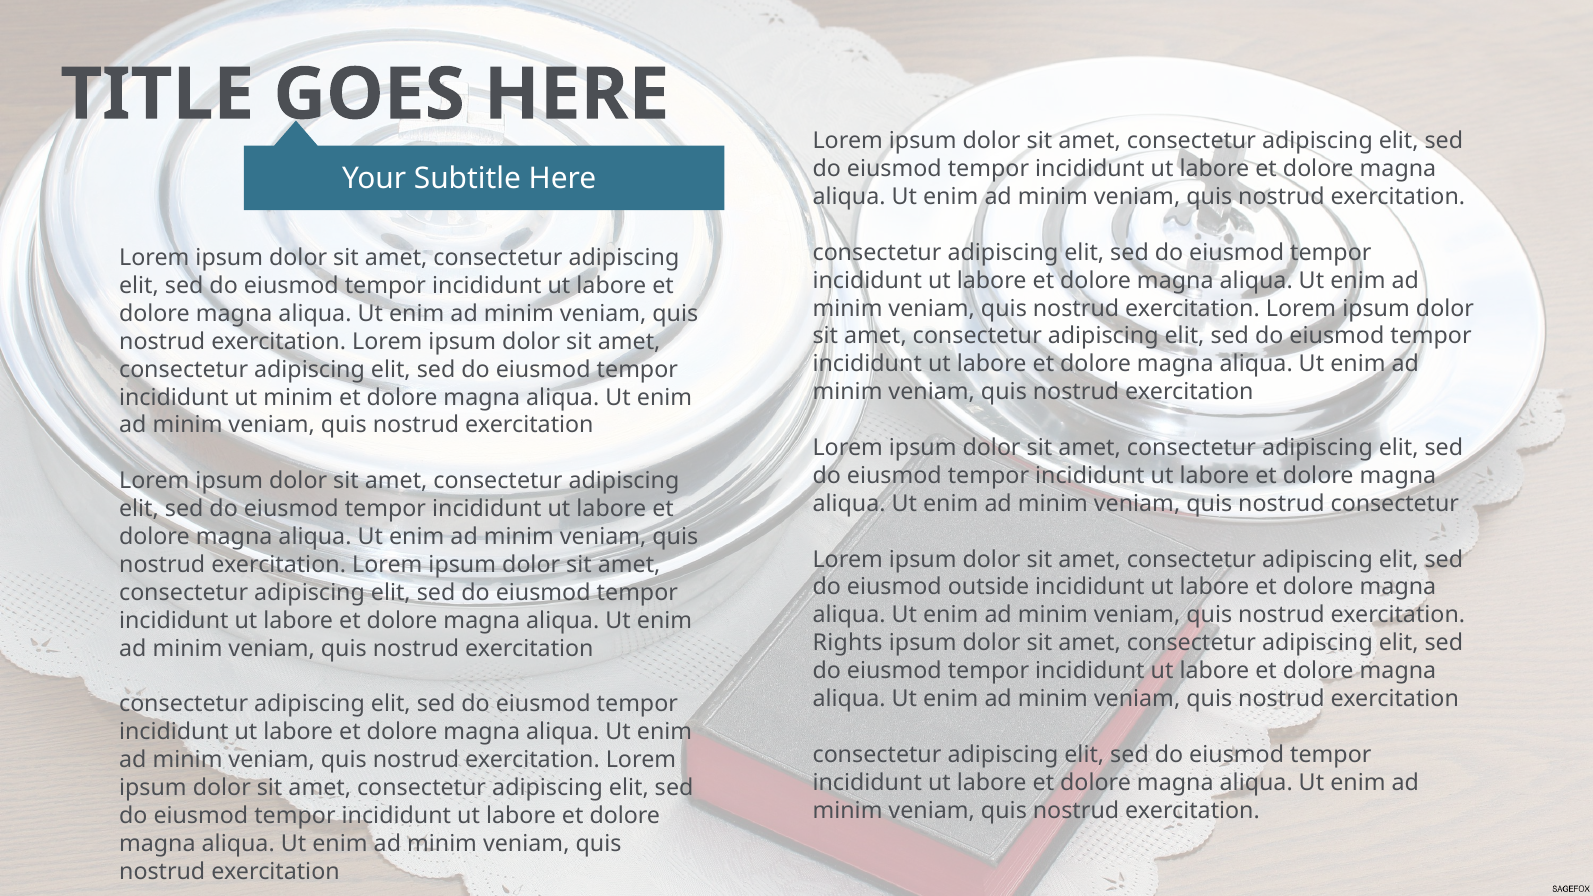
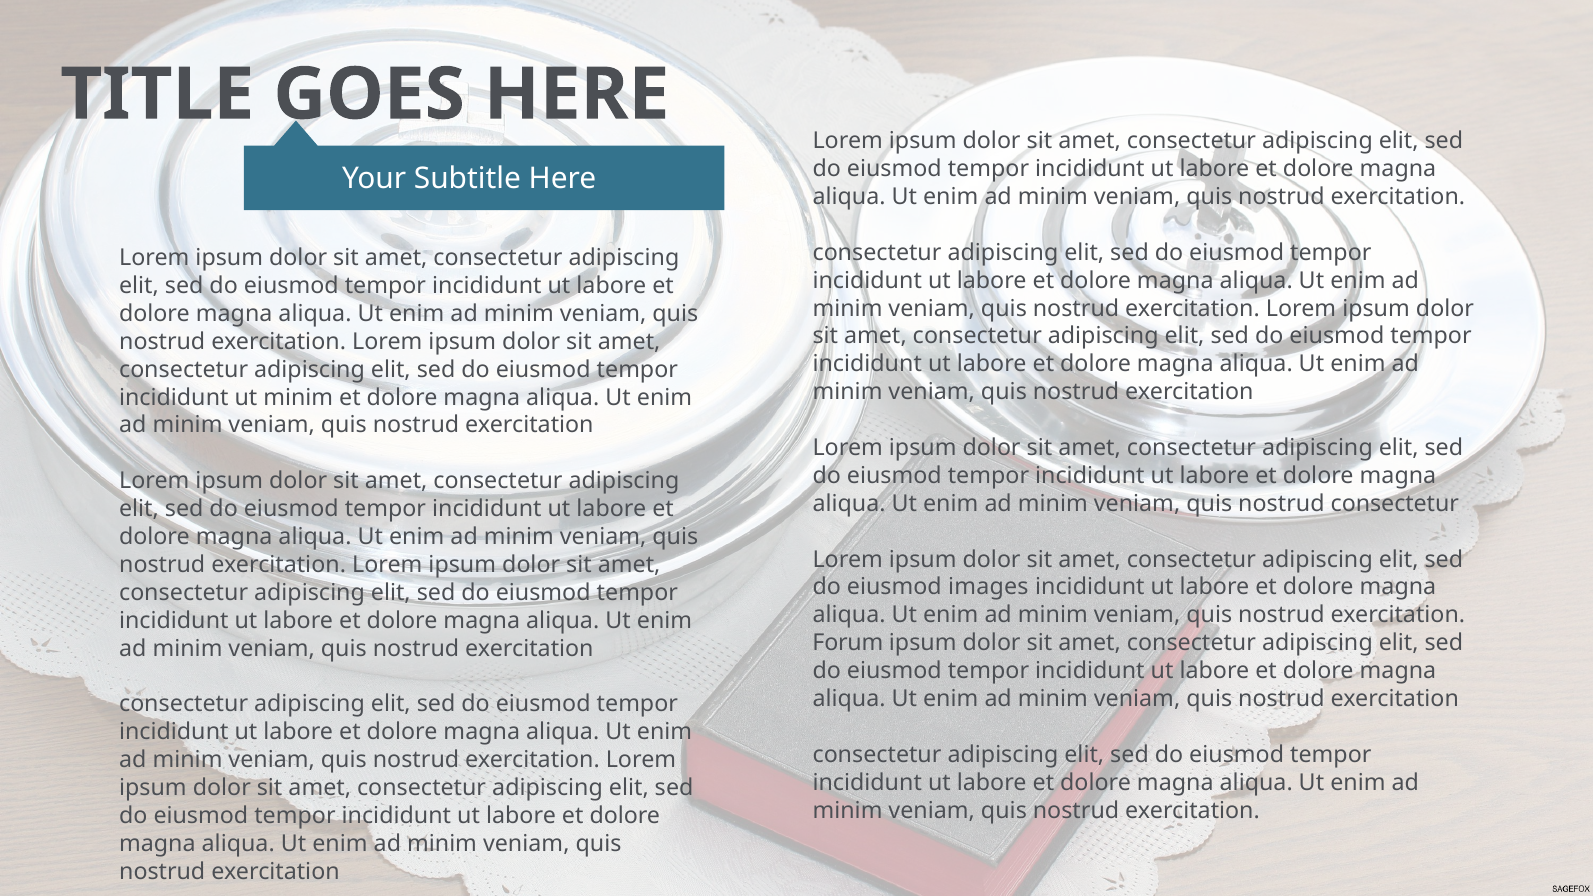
outside: outside -> images (988, 587)
Rights: Rights -> Forum (848, 643)
